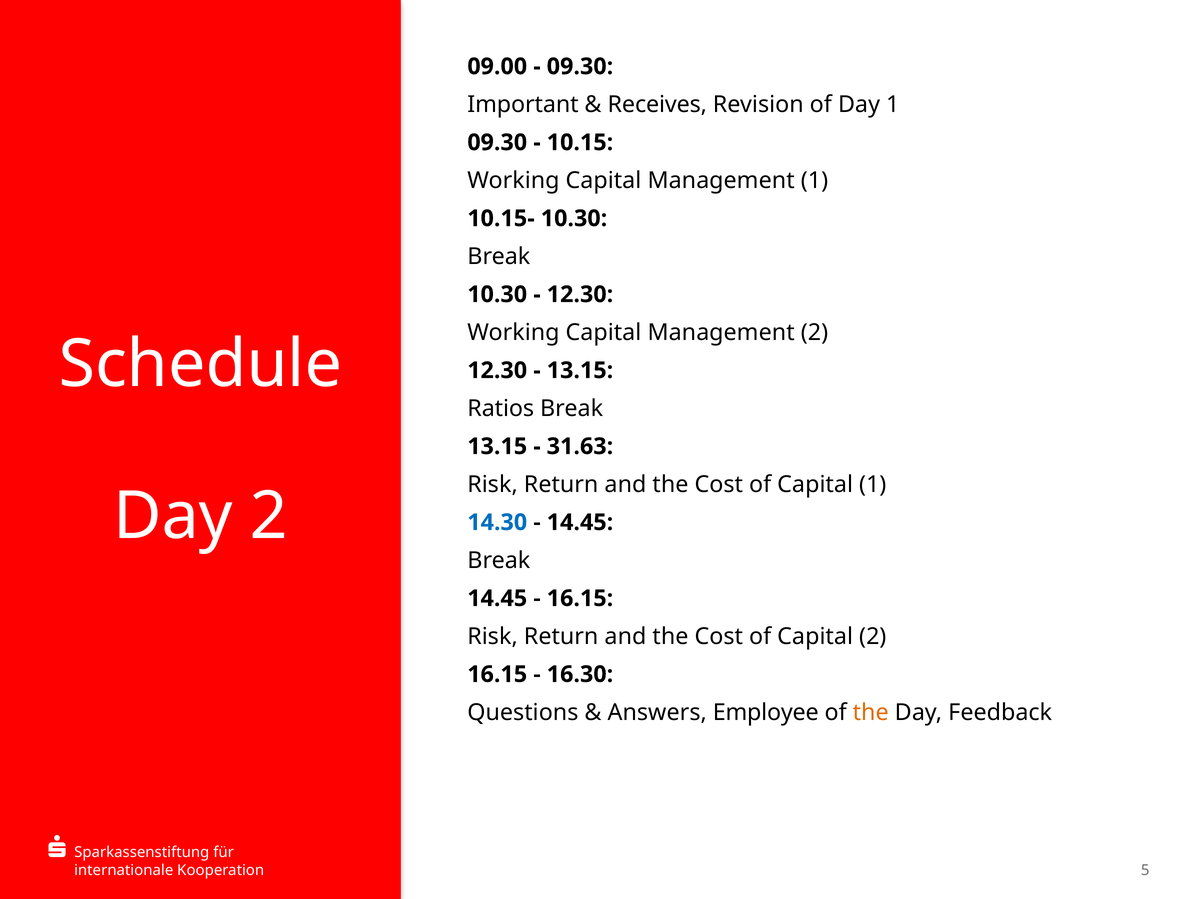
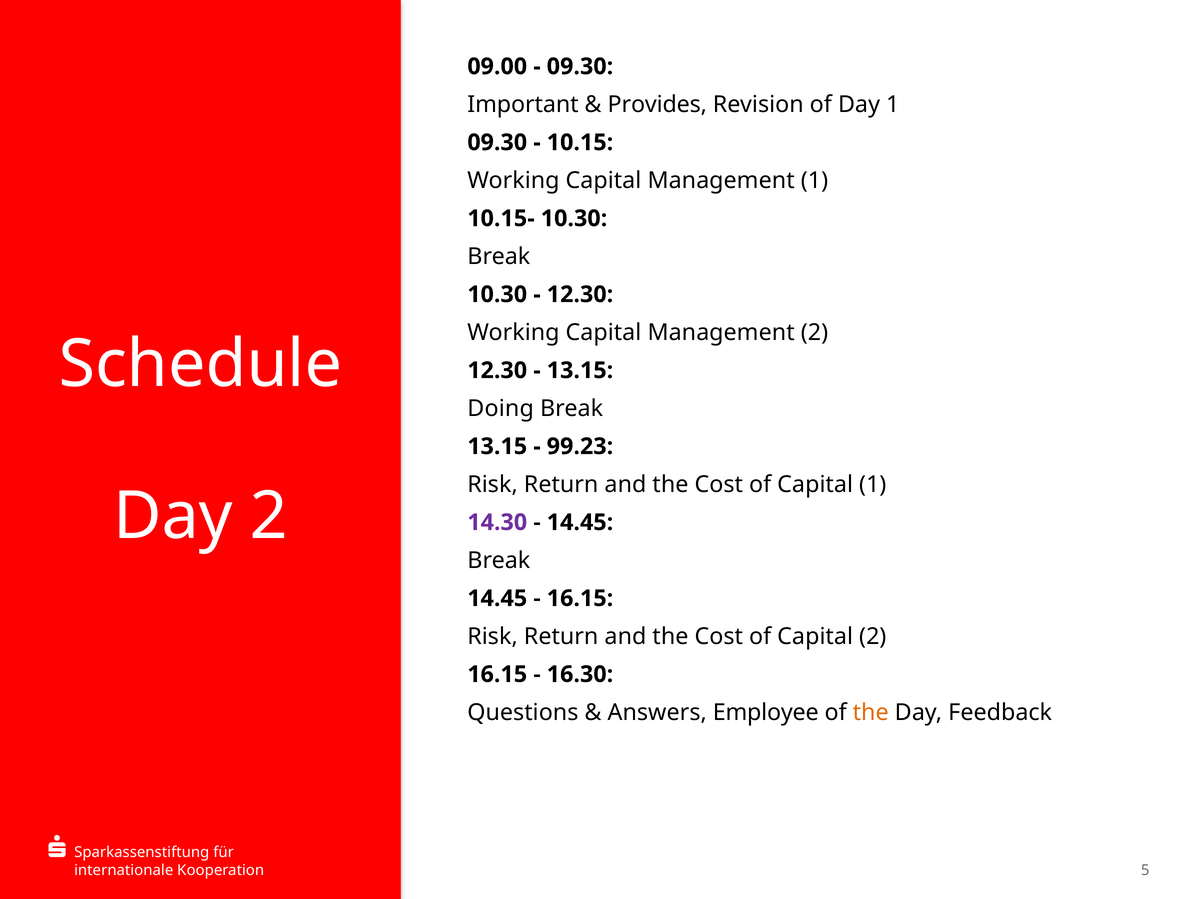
Receives: Receives -> Provides (657, 104)
Ratios: Ratios -> Doing (501, 408)
31.63: 31.63 -> 99.23 (580, 446)
14.30 colour: blue -> purple (497, 522)
